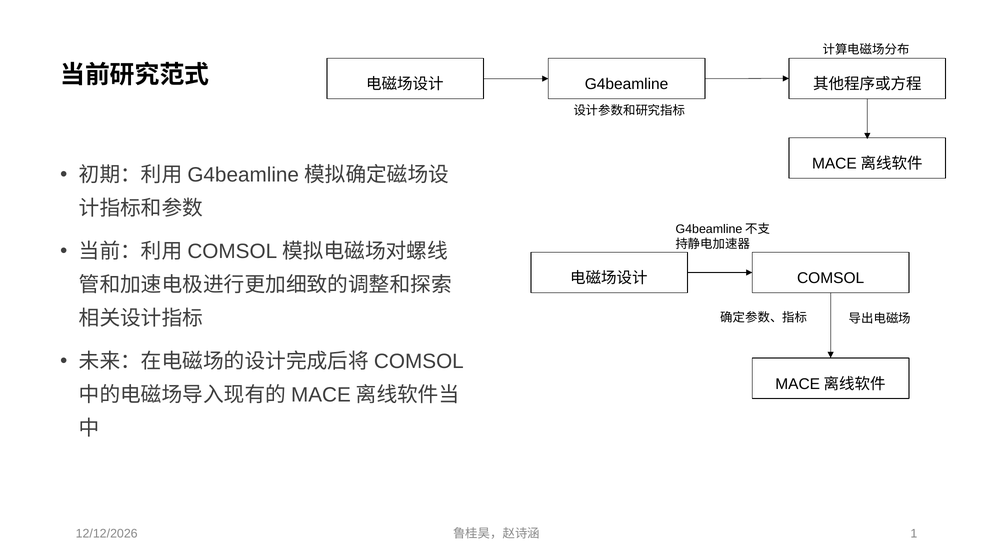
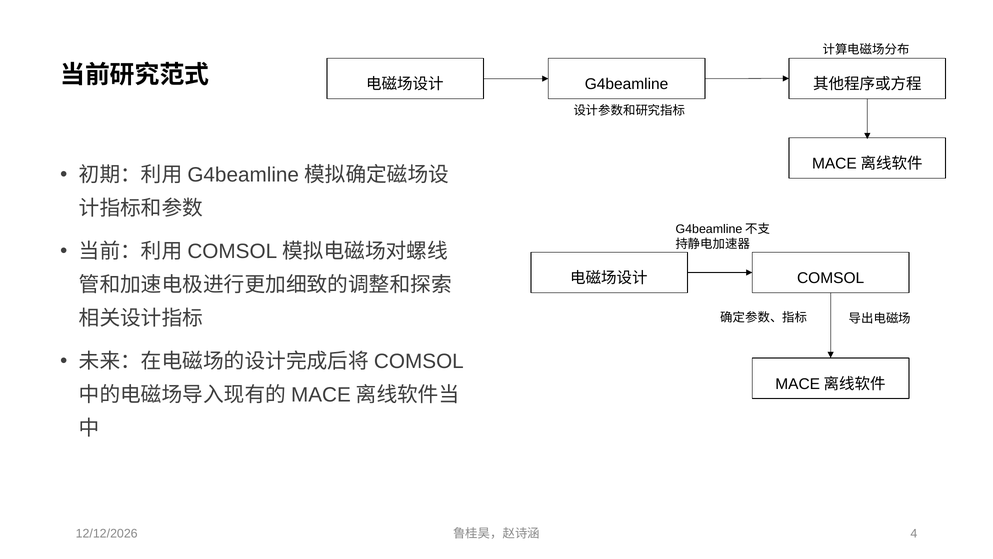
1: 1 -> 4 (914, 533)
